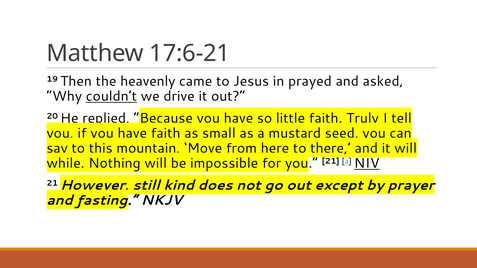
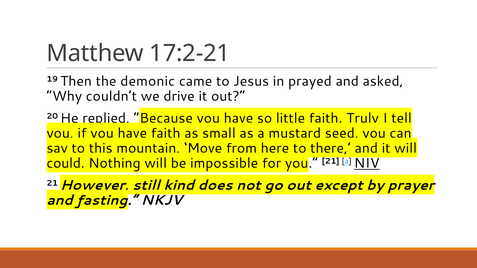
17:6-21: 17:6-21 -> 17:2-21 (190, 53)
heavenly: heavenly -> demonic (148, 81)
couldn’t underline: present -> none (111, 96)
while: while -> could (66, 164)
